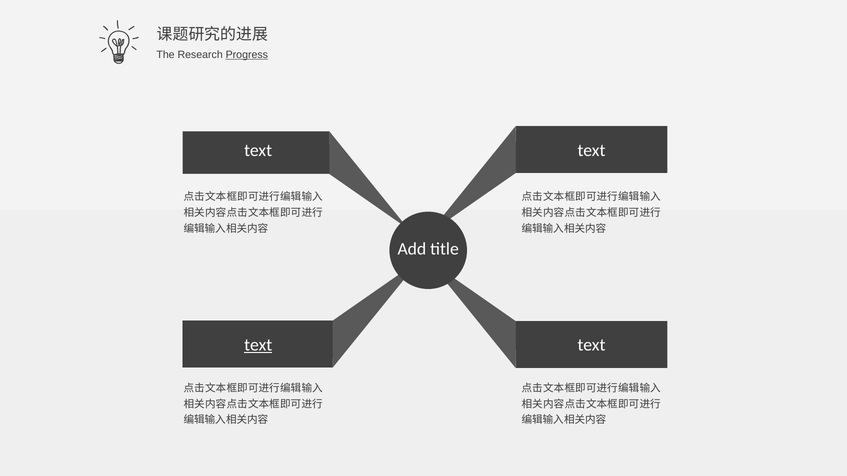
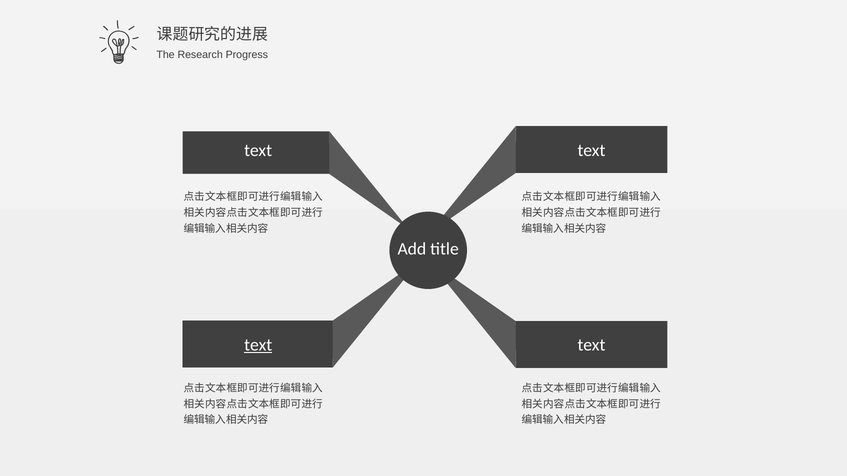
Progress underline: present -> none (247, 55)
